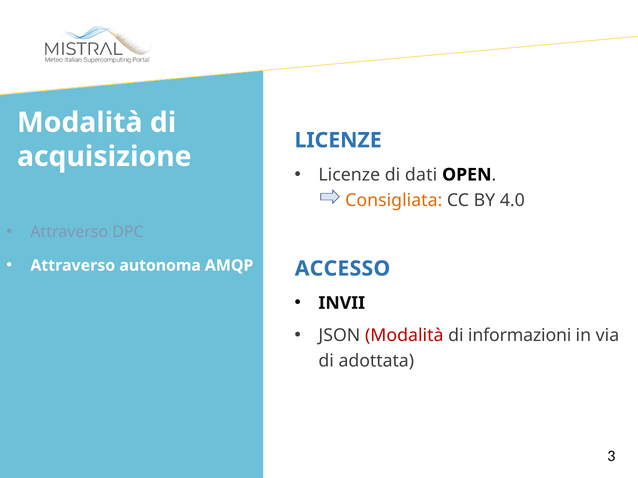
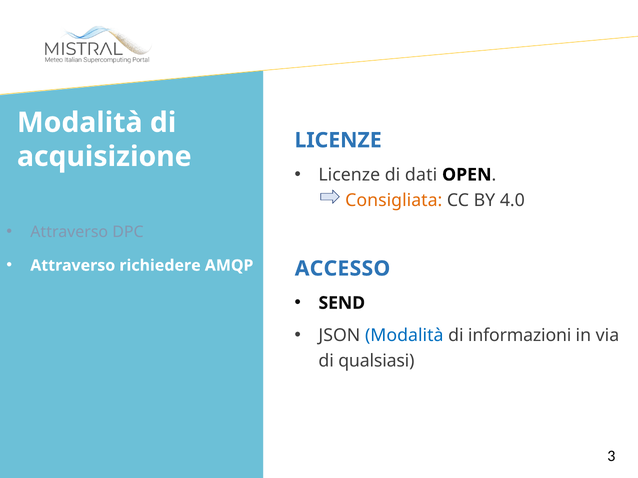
autonoma: autonoma -> richiedere (160, 266)
INVII: INVII -> SEND (342, 303)
Modalità colour: red -> blue (404, 336)
adottata: adottata -> qualsiasi (376, 361)
